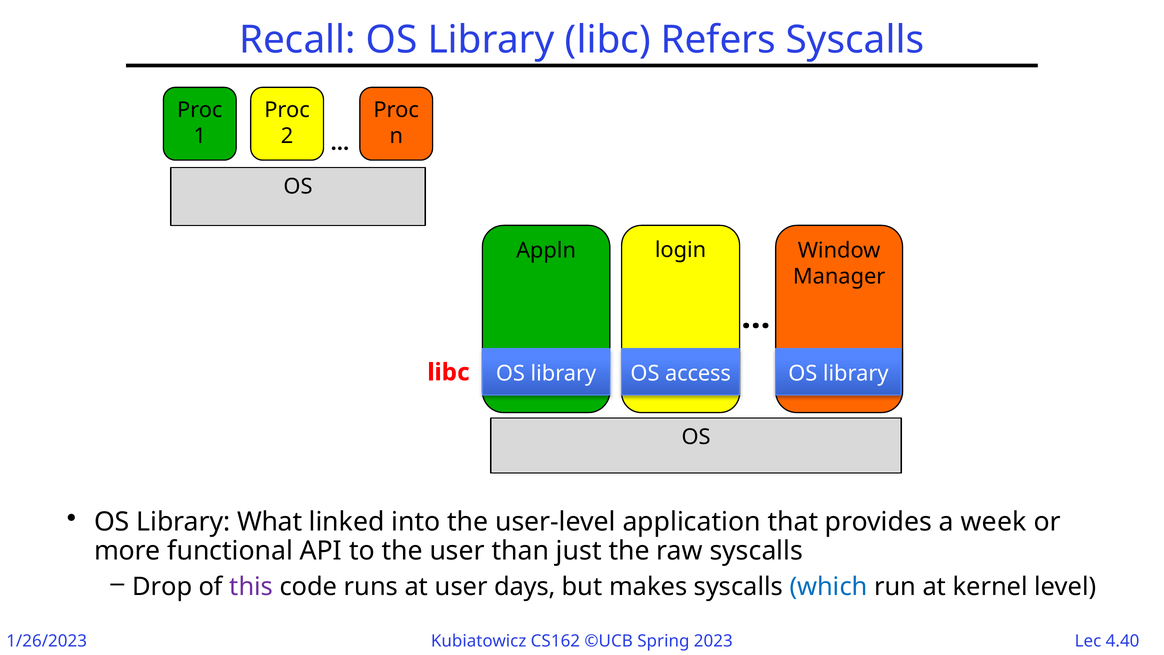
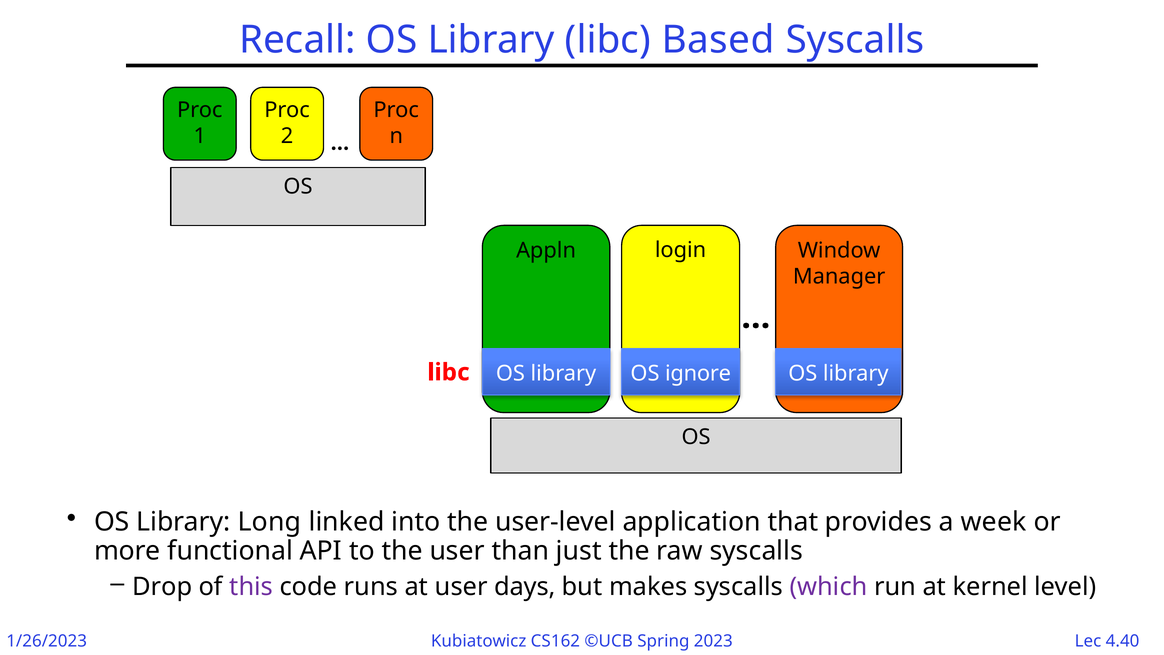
Refers: Refers -> Based (718, 40)
access: access -> ignore (698, 373)
What: What -> Long (269, 522)
which colour: blue -> purple (829, 587)
